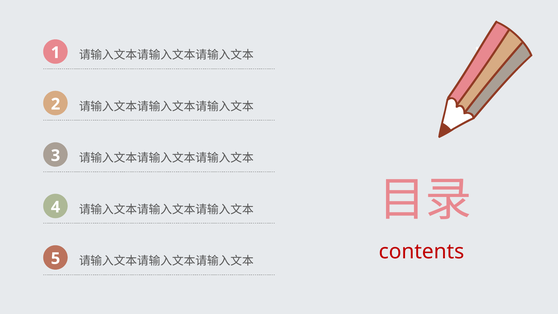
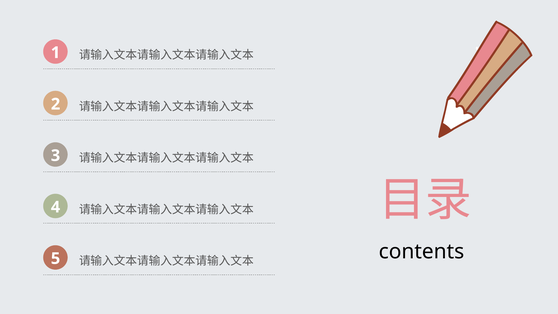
contents colour: red -> black (421, 251)
